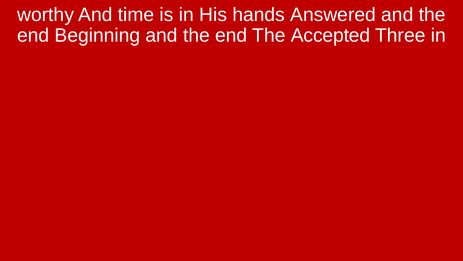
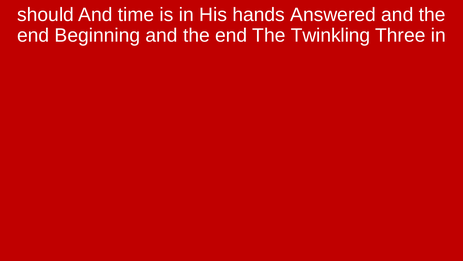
worthy: worthy -> should (46, 15)
Accepted: Accepted -> Twinkling (331, 36)
